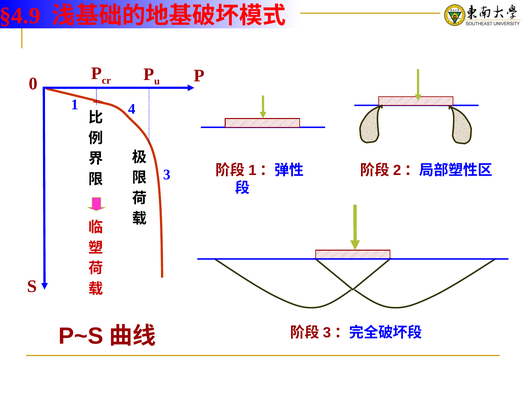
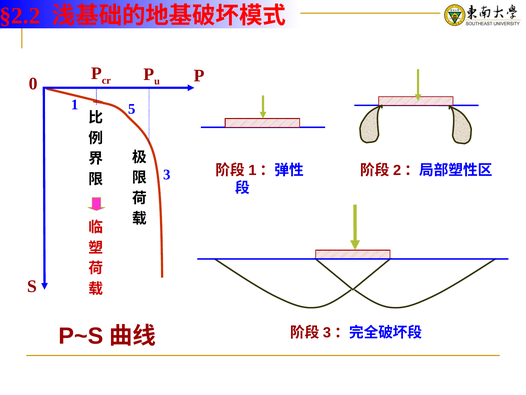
§4.9: §4.9 -> §2.2 (20, 16)
4: 4 -> 5 (132, 109)
